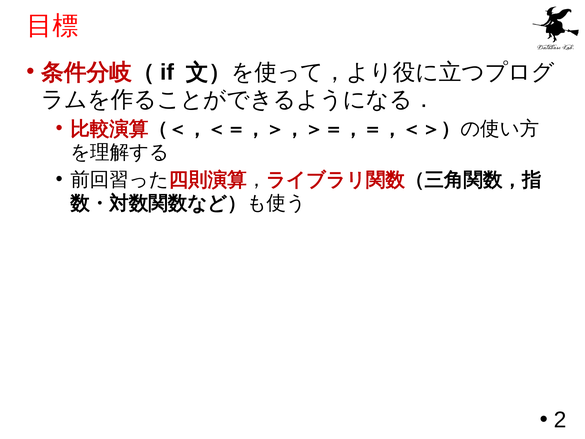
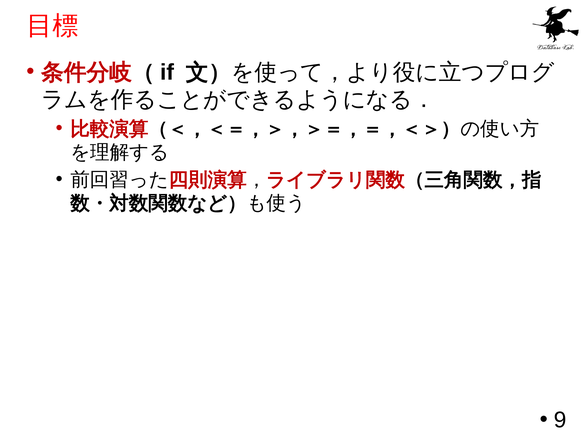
2: 2 -> 9 (560, 420)
